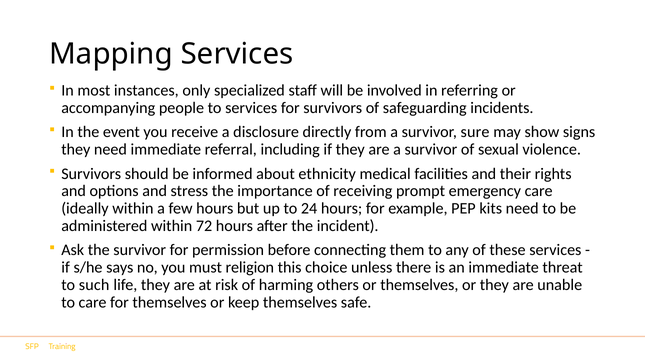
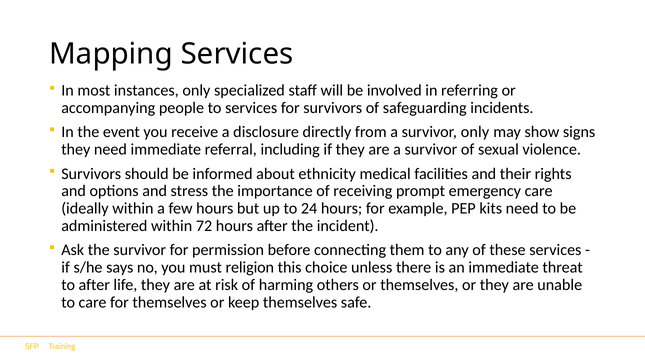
survivor sure: sure -> only (475, 132)
to such: such -> after (94, 285)
